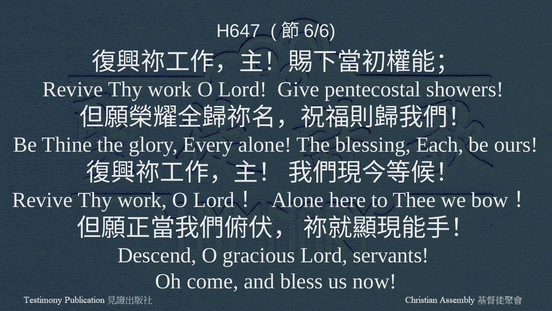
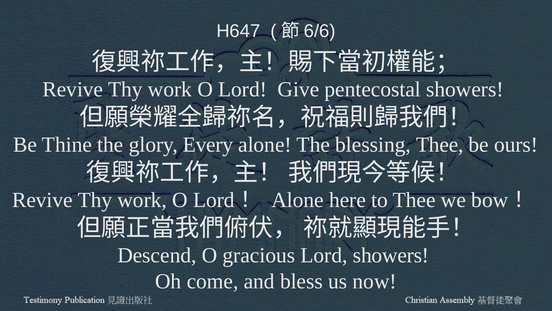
blessing Each: Each -> Thee (440, 145)
Lord servants: servants -> showers (391, 255)
